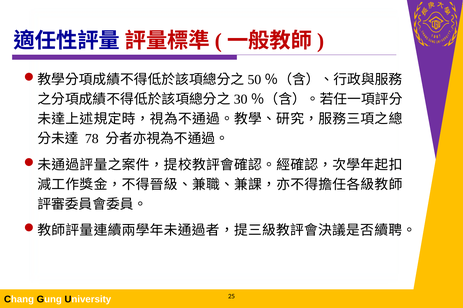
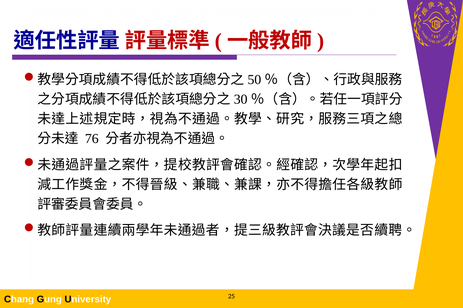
78: 78 -> 76 (92, 139)
